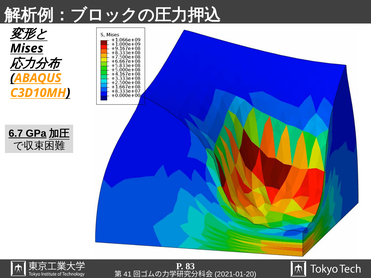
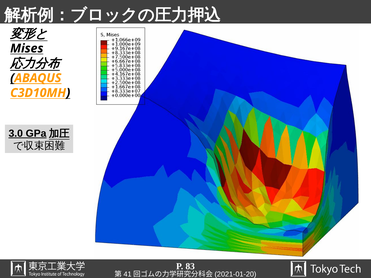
6.7: 6.7 -> 3.0 (16, 133)
